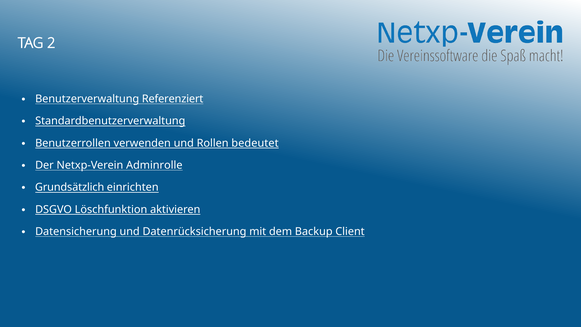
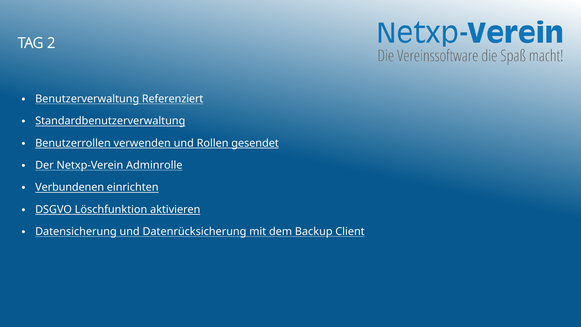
bedeutet: bedeutet -> gesendet (255, 143)
Grundsätzlich: Grundsätzlich -> Verbundenen (70, 187)
